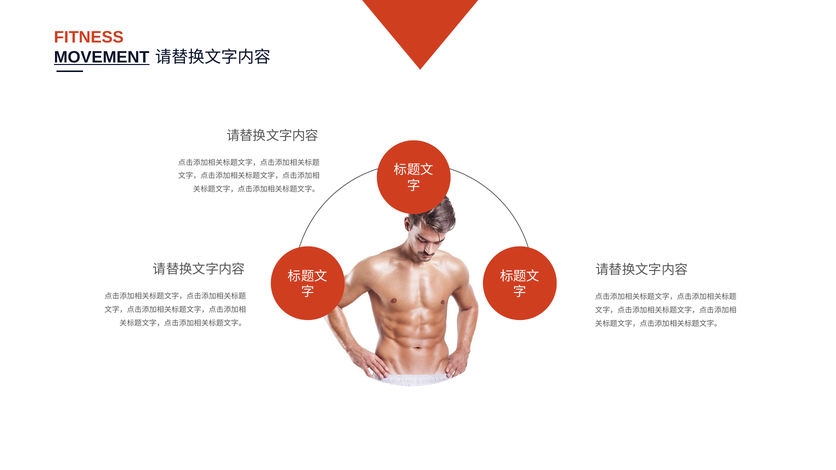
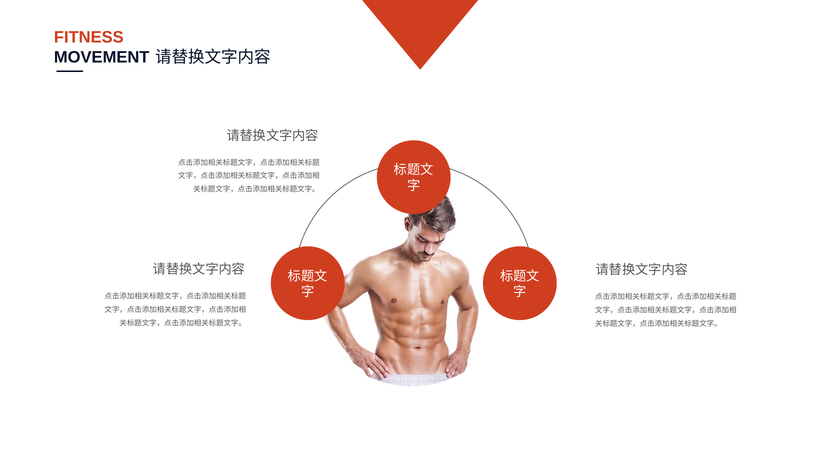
MOVEMENT underline: present -> none (102, 57)
